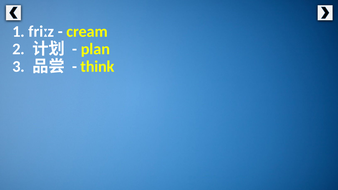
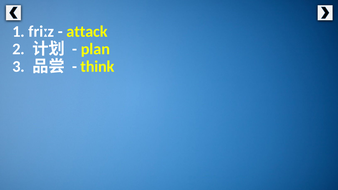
cream: cream -> attack (87, 32)
